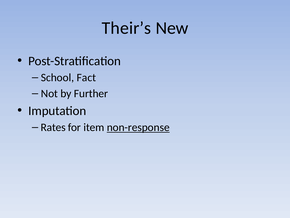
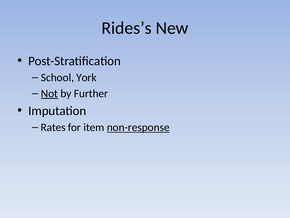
Their’s: Their’s -> Rides’s (127, 28)
Fact: Fact -> York (86, 77)
Not underline: none -> present (49, 93)
